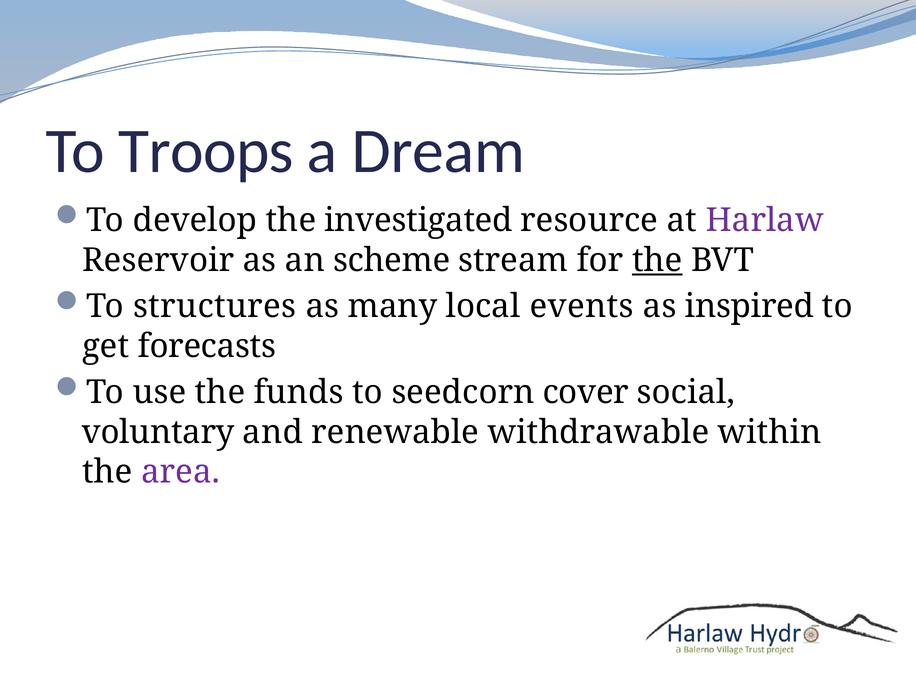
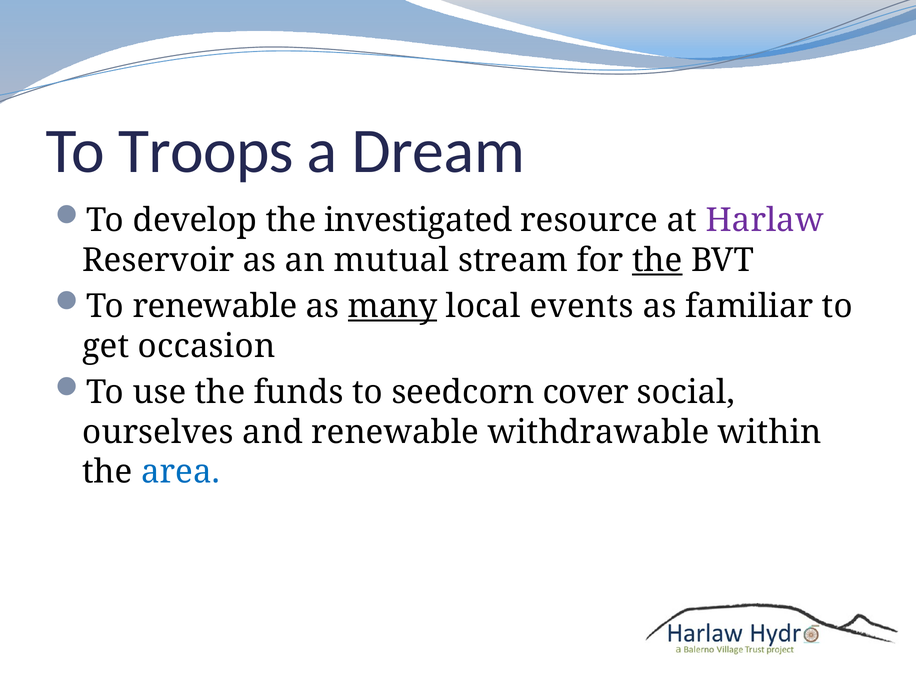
scheme: scheme -> mutual (391, 260)
To structures: structures -> renewable (215, 307)
many underline: none -> present (393, 307)
inspired: inspired -> familiar (749, 307)
forecasts: forecasts -> occasion (207, 346)
voluntary: voluntary -> ourselves (158, 432)
area colour: purple -> blue (181, 472)
